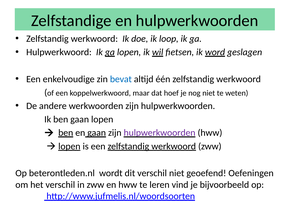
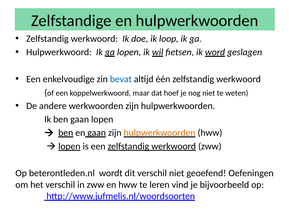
hulpwerkwoorden colour: purple -> orange (160, 133)
